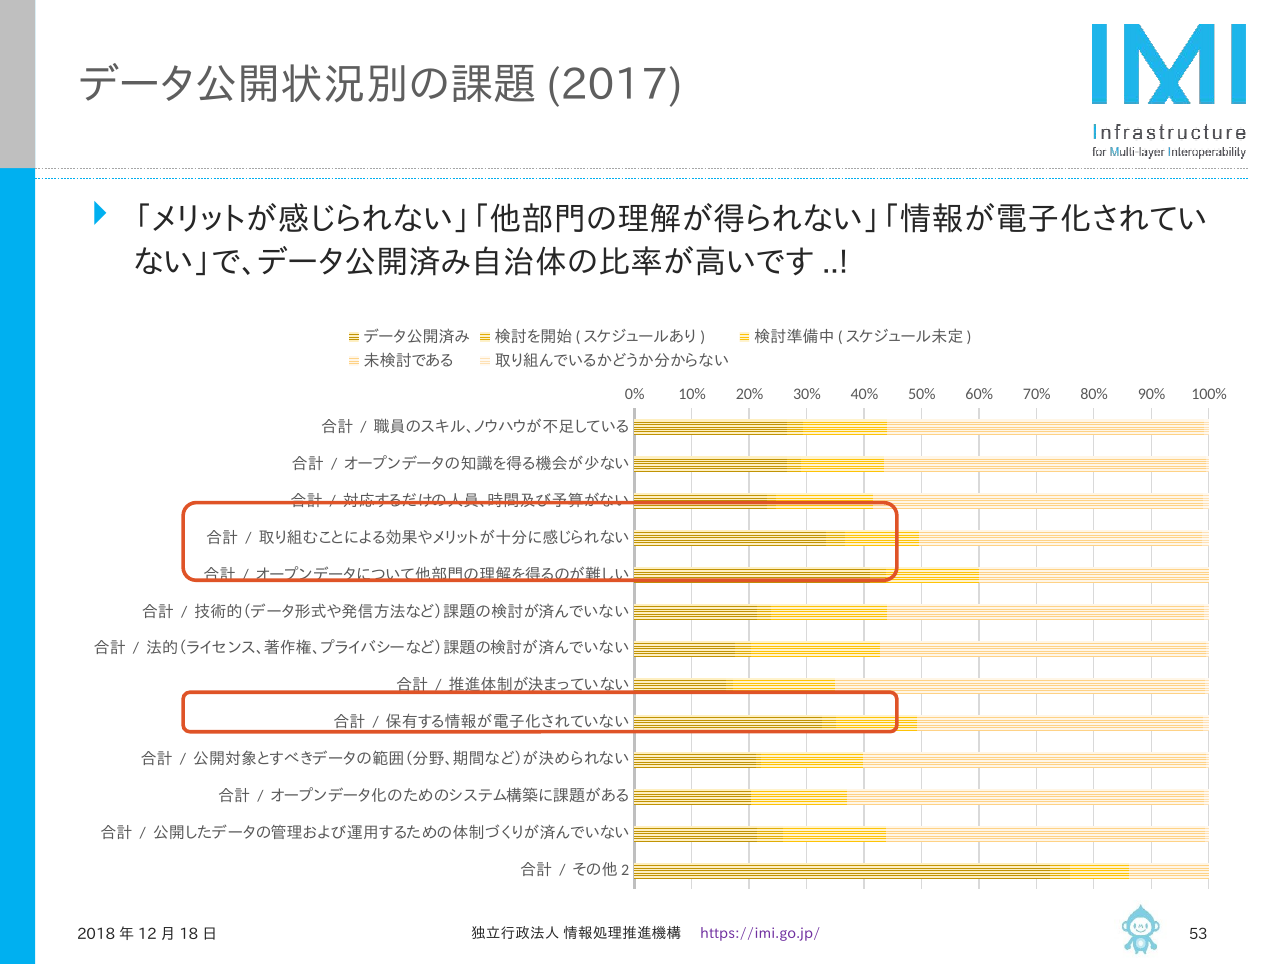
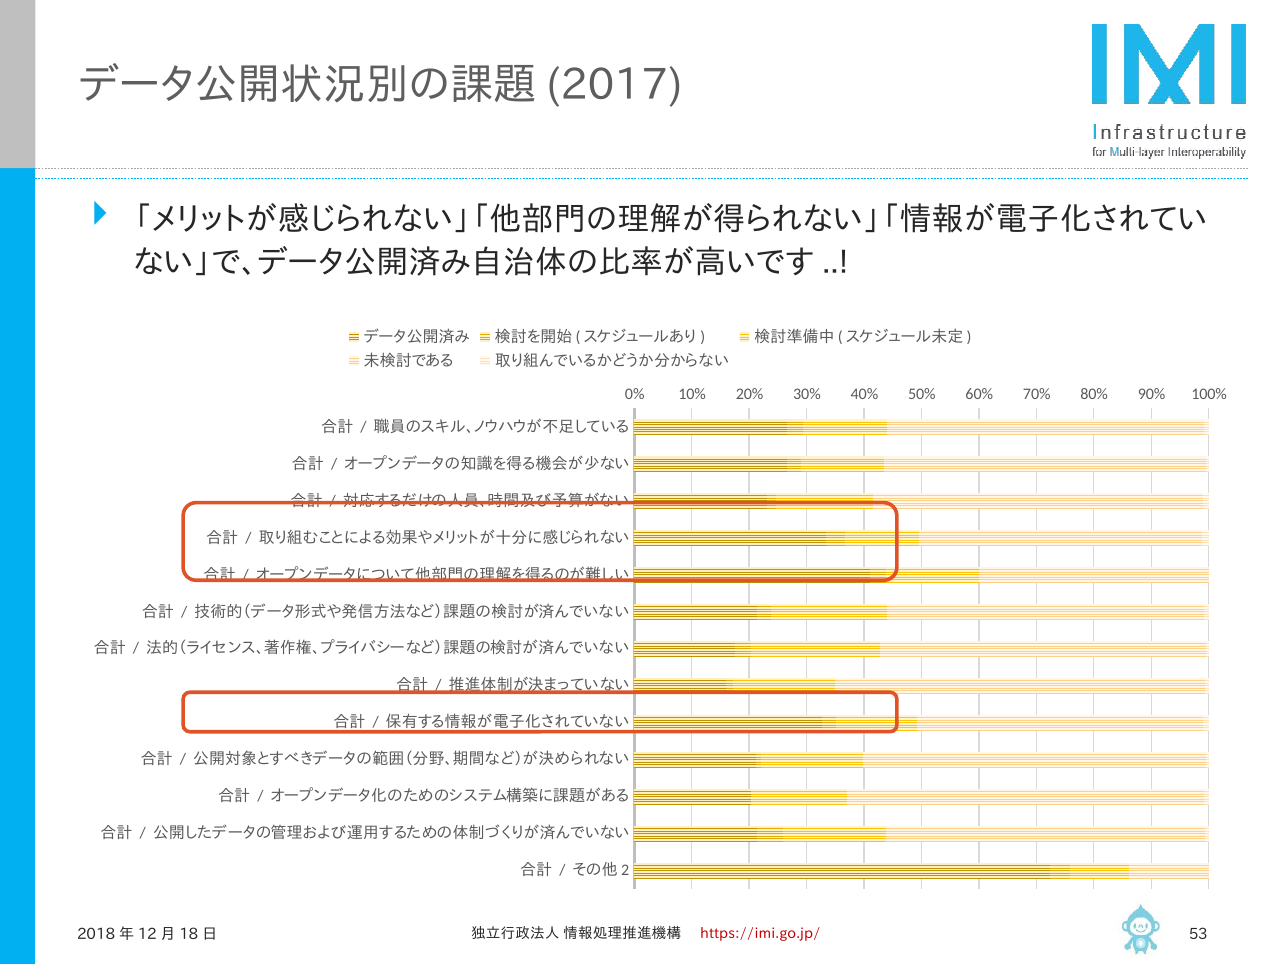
https://imi.go.jp/ colour: purple -> red (760, 933)
